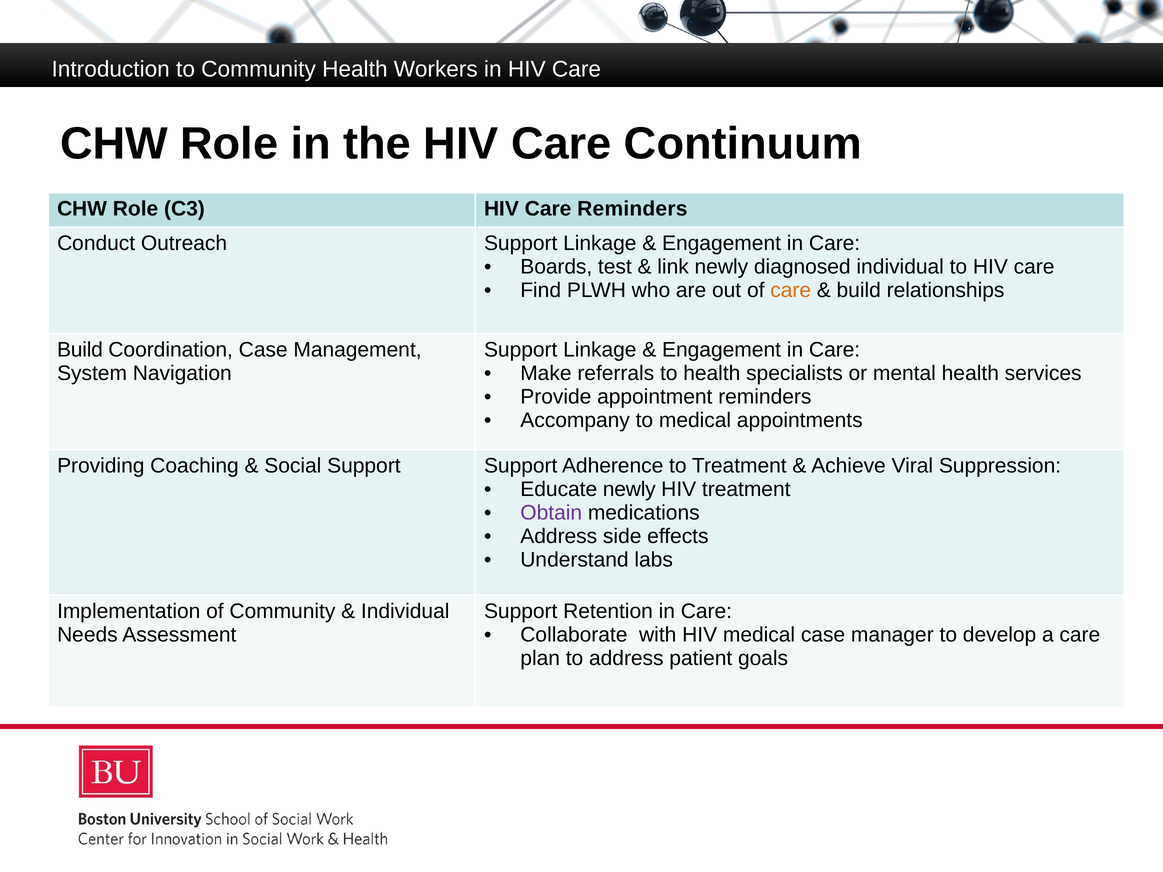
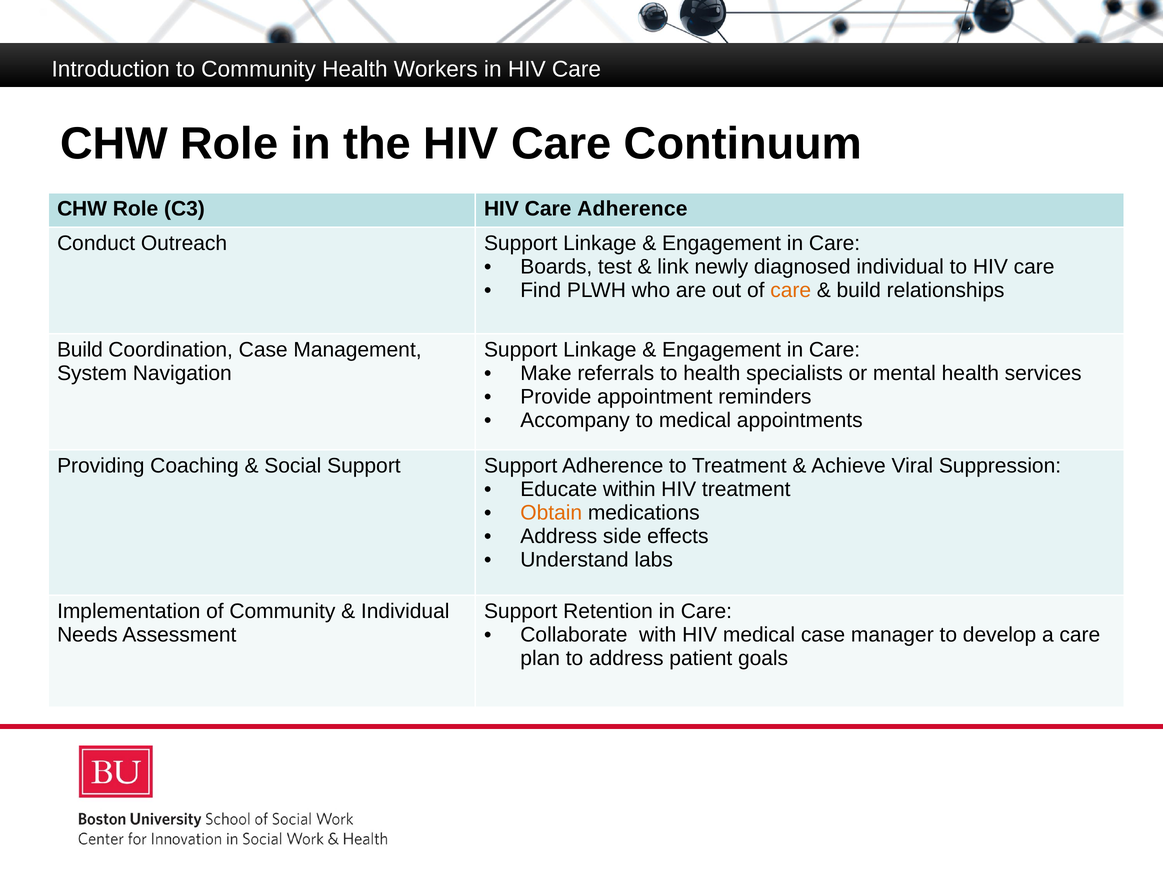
Care Reminders: Reminders -> Adherence (632, 209)
Educate newly: newly -> within (629, 490)
Obtain colour: purple -> orange (551, 513)
